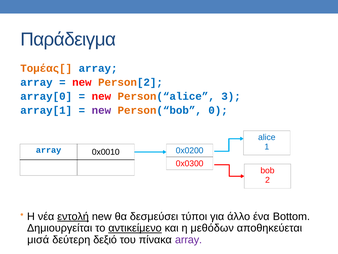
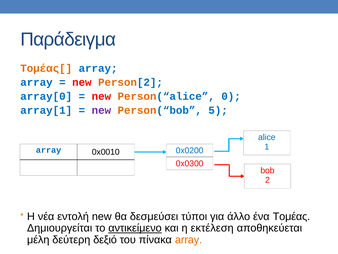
3: 3 -> 0 (231, 96)
0: 0 -> 5 (218, 110)
εντολή underline: present -> none (73, 216)
Bottom: Bottom -> Τομέας (291, 216)
μεθόδων: μεθόδων -> εκτέλεση (212, 228)
μισά: μισά -> μέλη (38, 239)
array colour: purple -> orange (189, 239)
